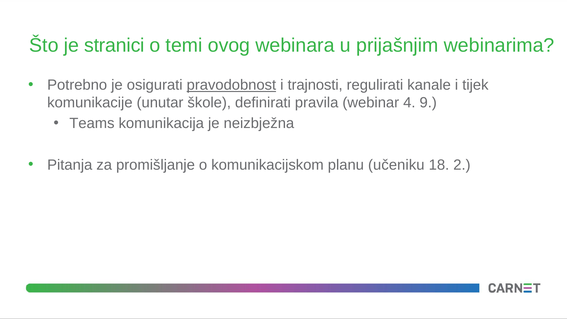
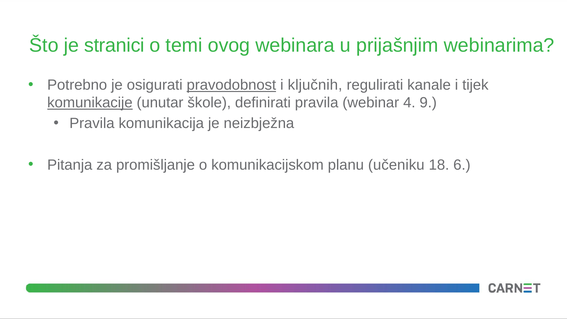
trajnosti: trajnosti -> ključnih (315, 85)
komunikacije underline: none -> present (90, 103)
Teams: Teams -> Pravila (92, 123)
2: 2 -> 6 (462, 165)
